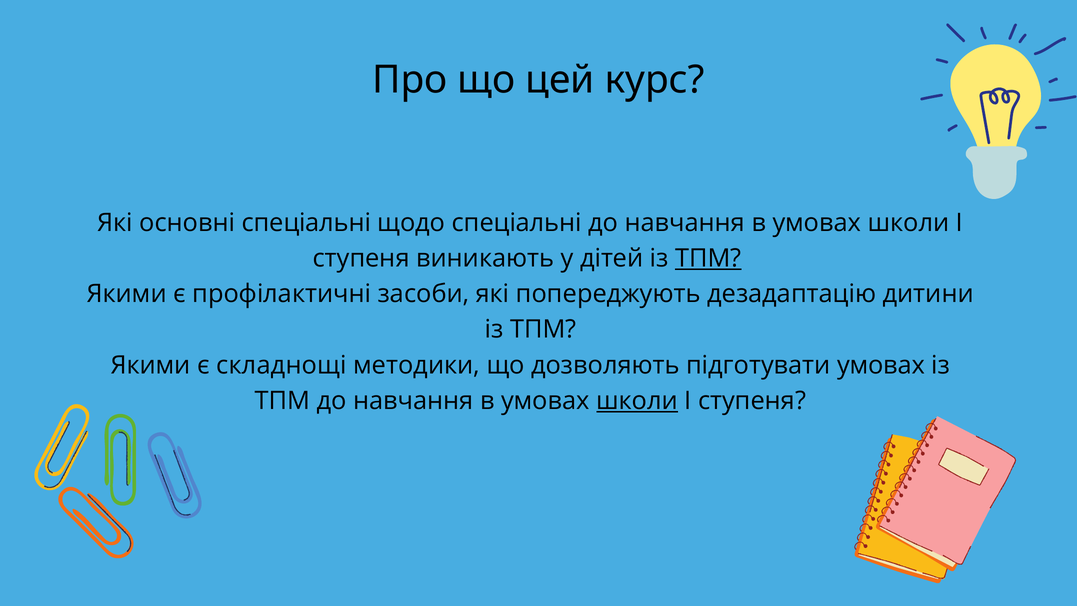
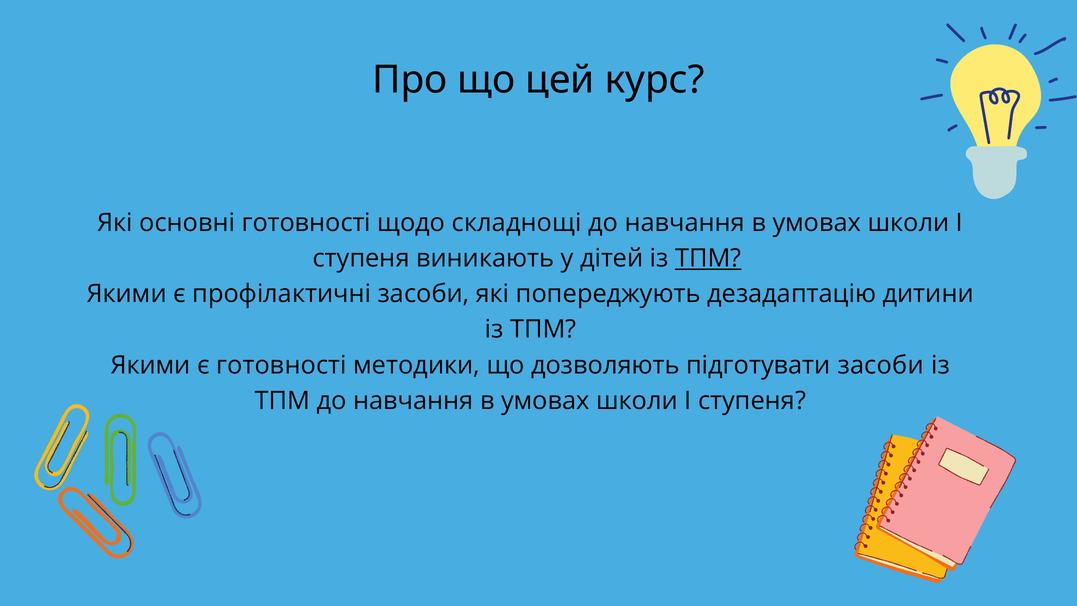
основні спеціальні: спеціальні -> готовності (306, 223)
щодо спеціальні: спеціальні -> складнощі (517, 223)
є складнощі: складнощі -> готовності (282, 365)
підготувати умовах: умовах -> засоби (881, 365)
школи underline: present -> none (637, 401)
